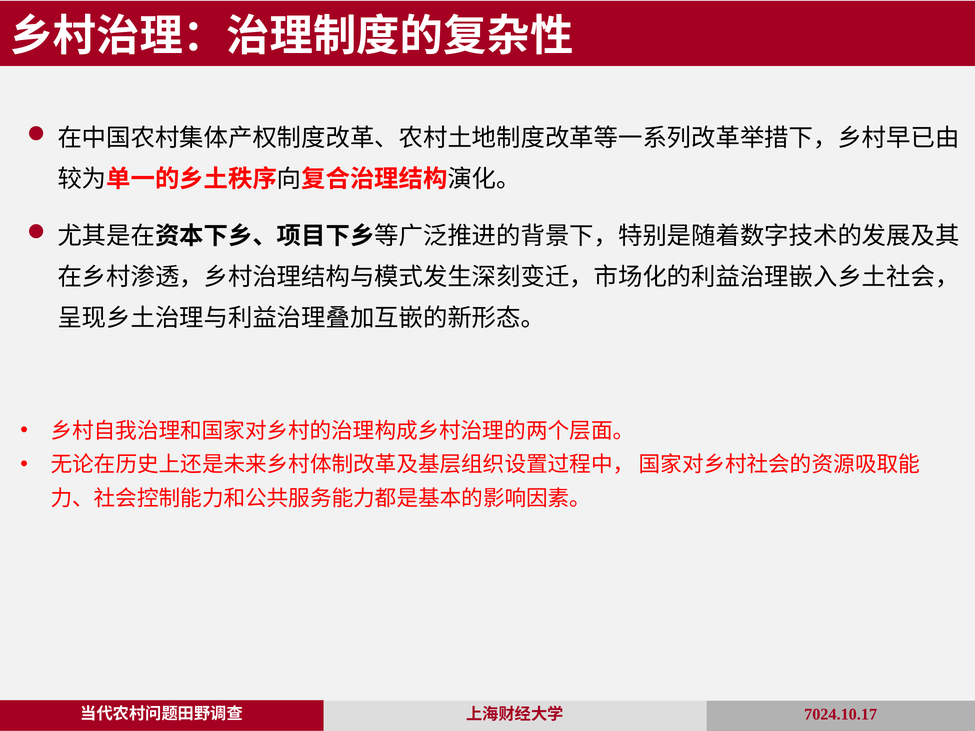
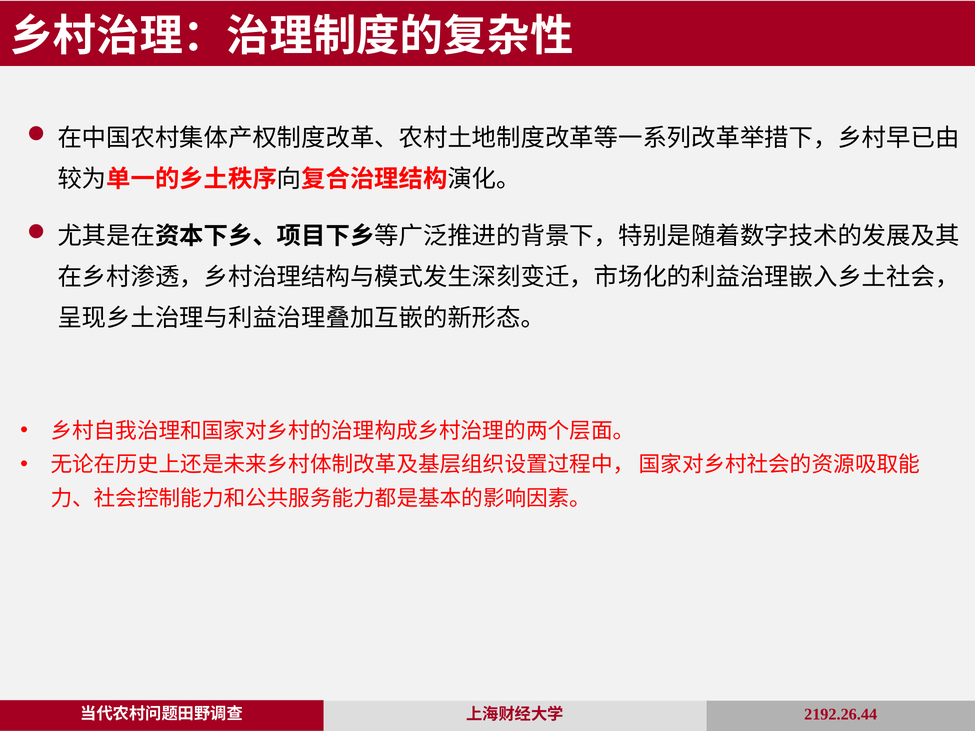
7024.10.17: 7024.10.17 -> 2192.26.44 (841, 715)
